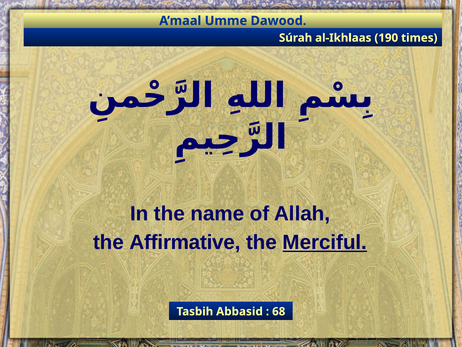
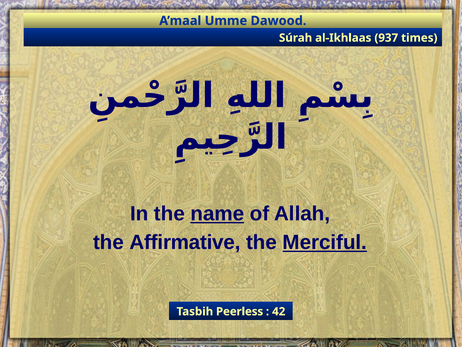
190: 190 -> 937 (386, 38)
name underline: none -> present (217, 213)
Abbasid: Abbasid -> Peerless (240, 311)
68: 68 -> 42 (279, 311)
